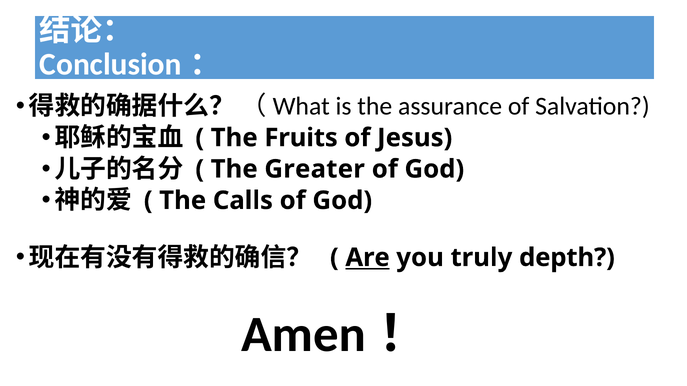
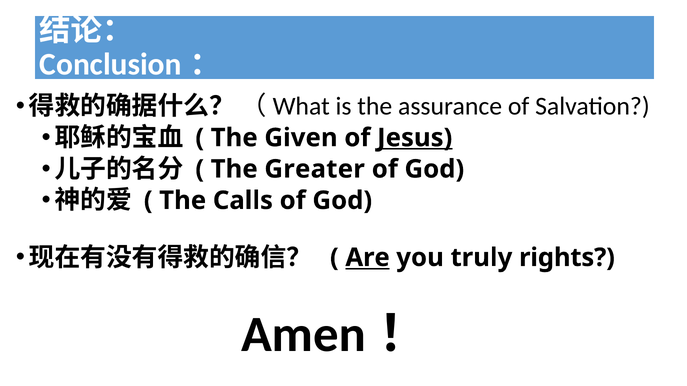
Fruits: Fruits -> Given (301, 138)
Jesus underline: none -> present (415, 138)
depth: depth -> rights (567, 258)
